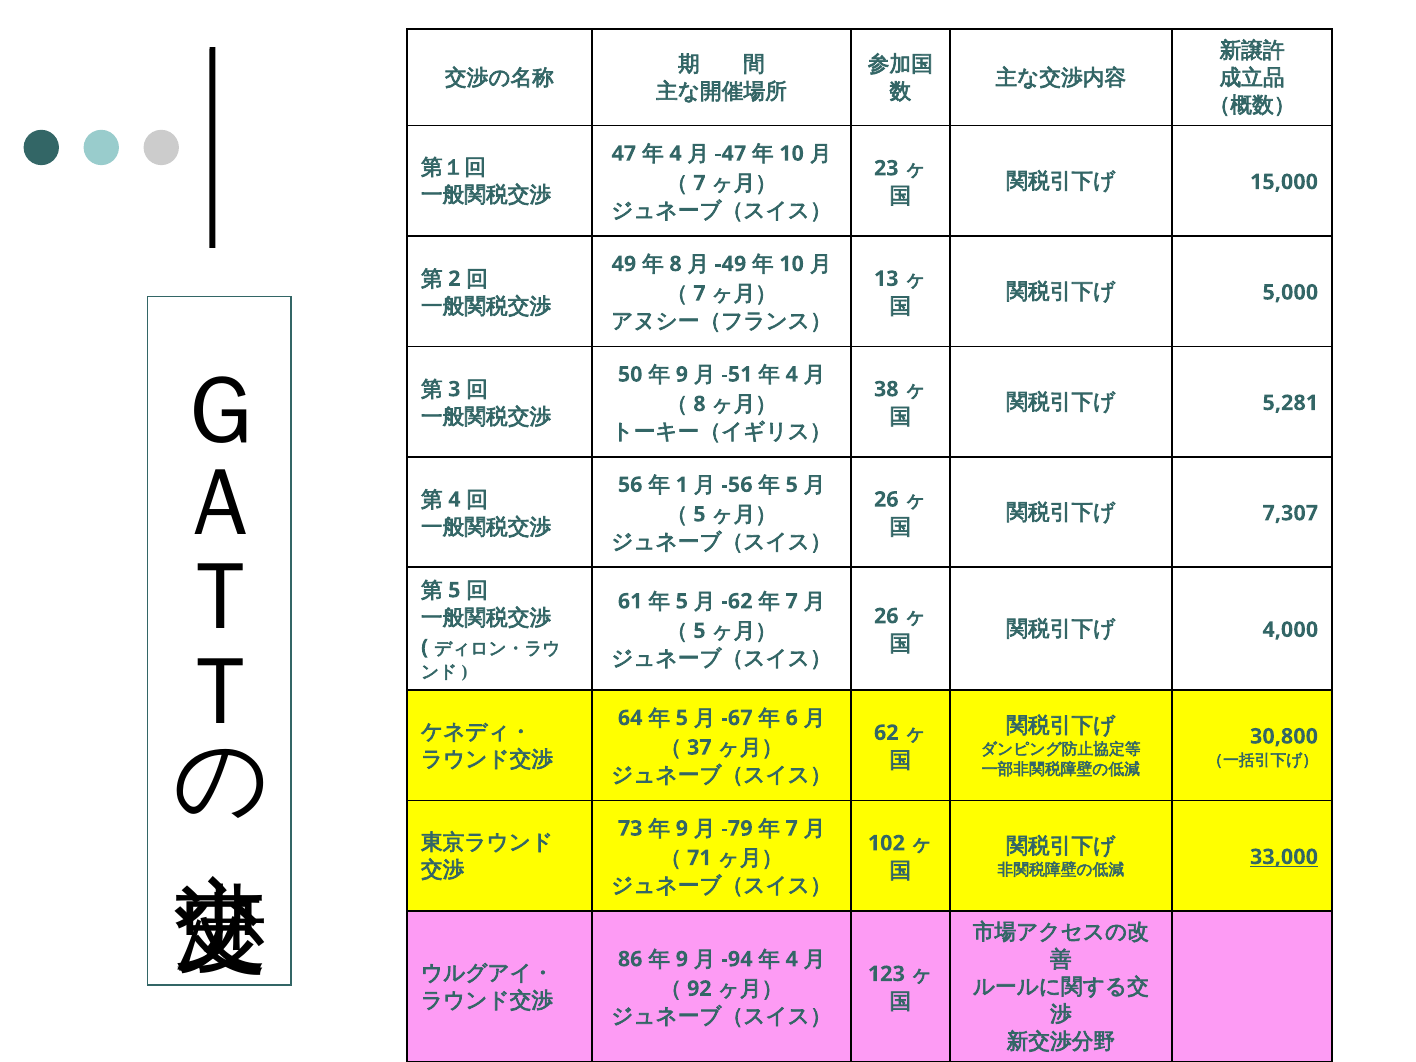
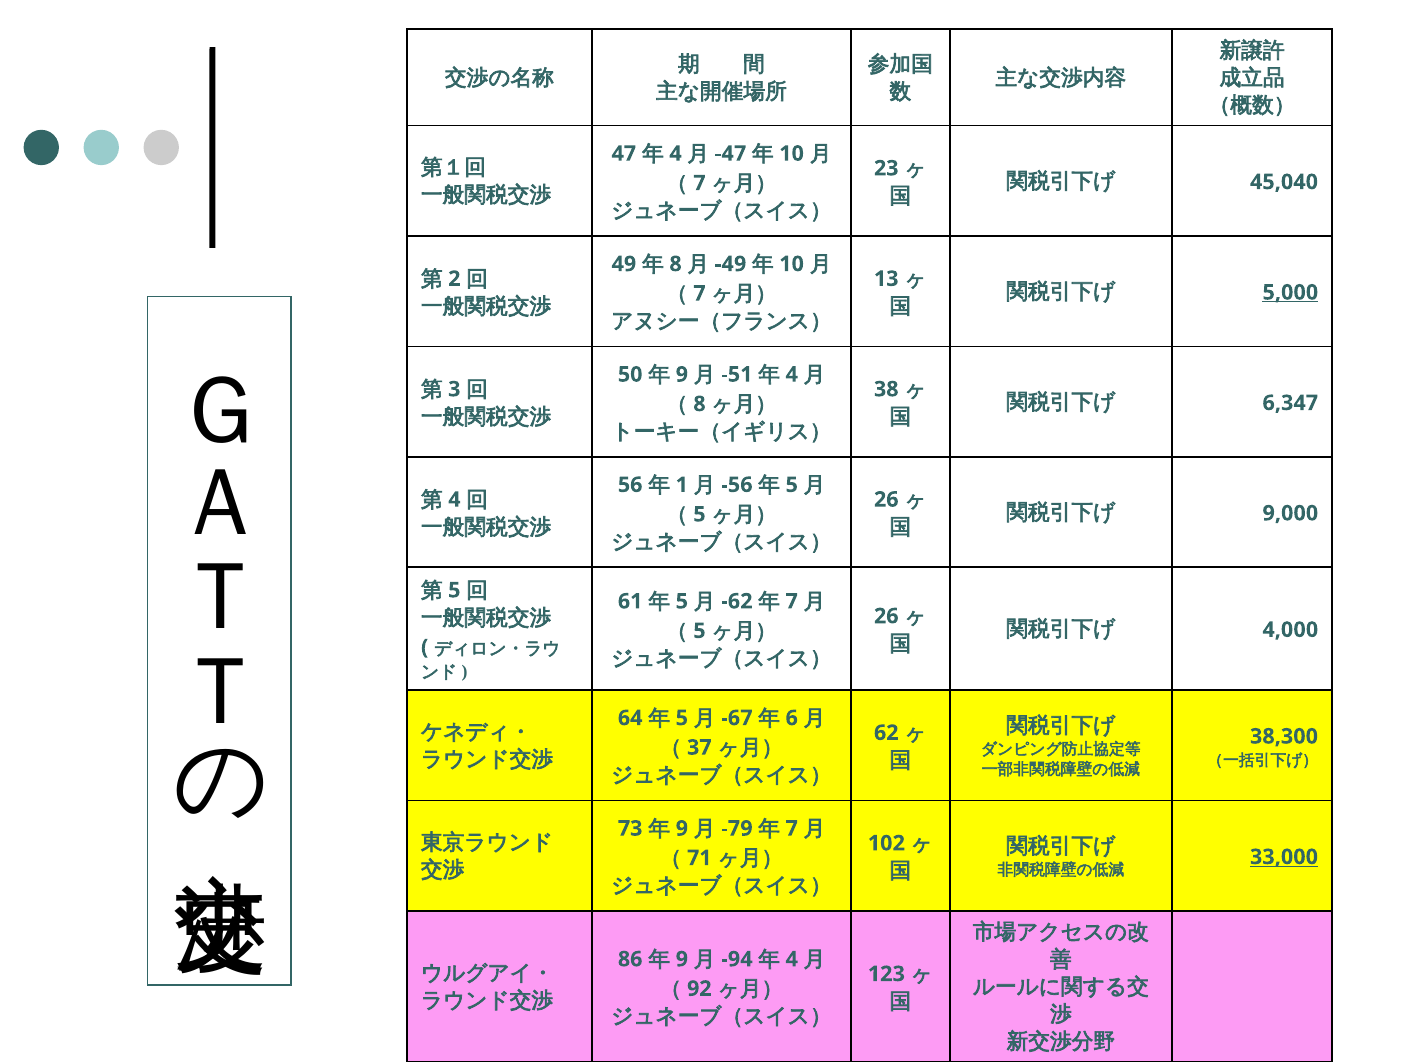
15,000: 15,000 -> 45,040 (1284, 182)
5,000 underline: none -> present (1290, 292)
5,281: 5,281 -> 6,347 (1290, 403)
7,307: 7,307 -> 9,000 (1290, 513)
30,800: 30,800 -> 38,300 (1284, 736)
